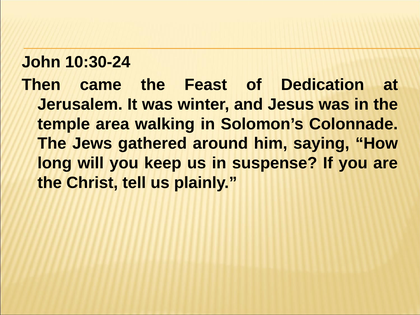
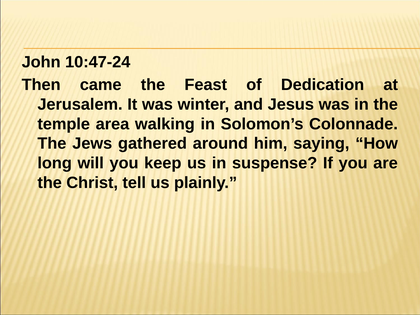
10:30-24: 10:30-24 -> 10:47-24 (98, 62)
